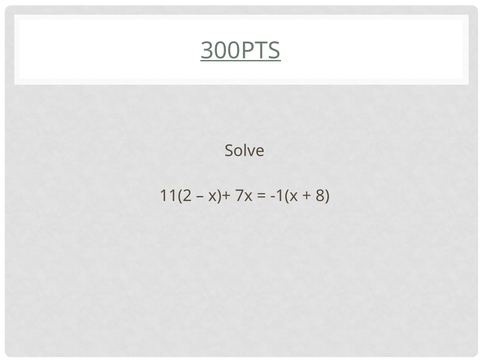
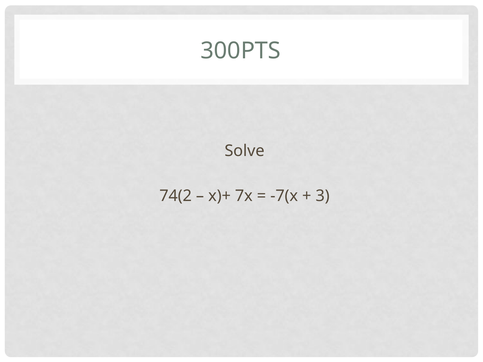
300PTS underline: present -> none (241, 51)
11(2: 11(2 -> 74(2 (176, 196)
-1(x: -1(x -> -7(x (284, 196)
8: 8 -> 3 (323, 196)
